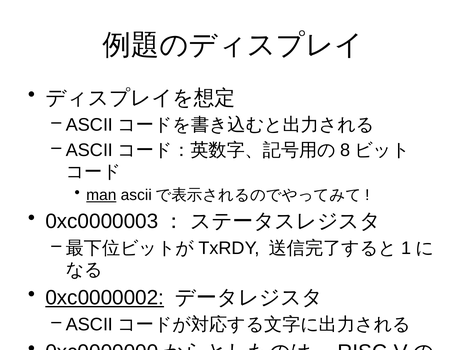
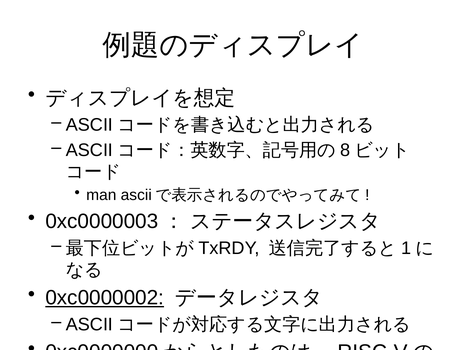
man underline: present -> none (101, 195)
